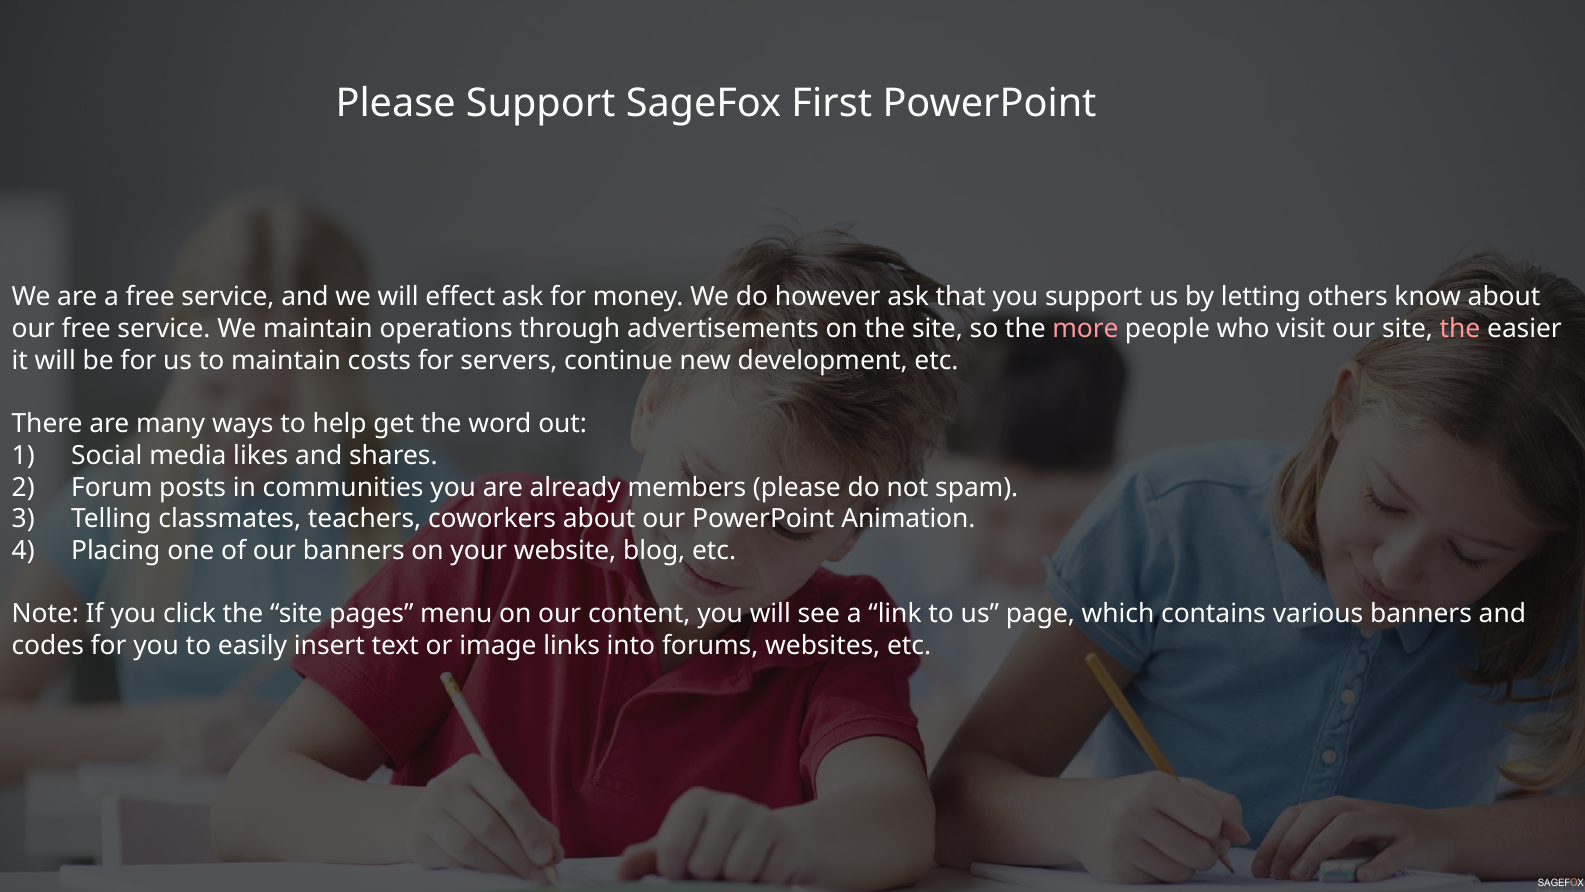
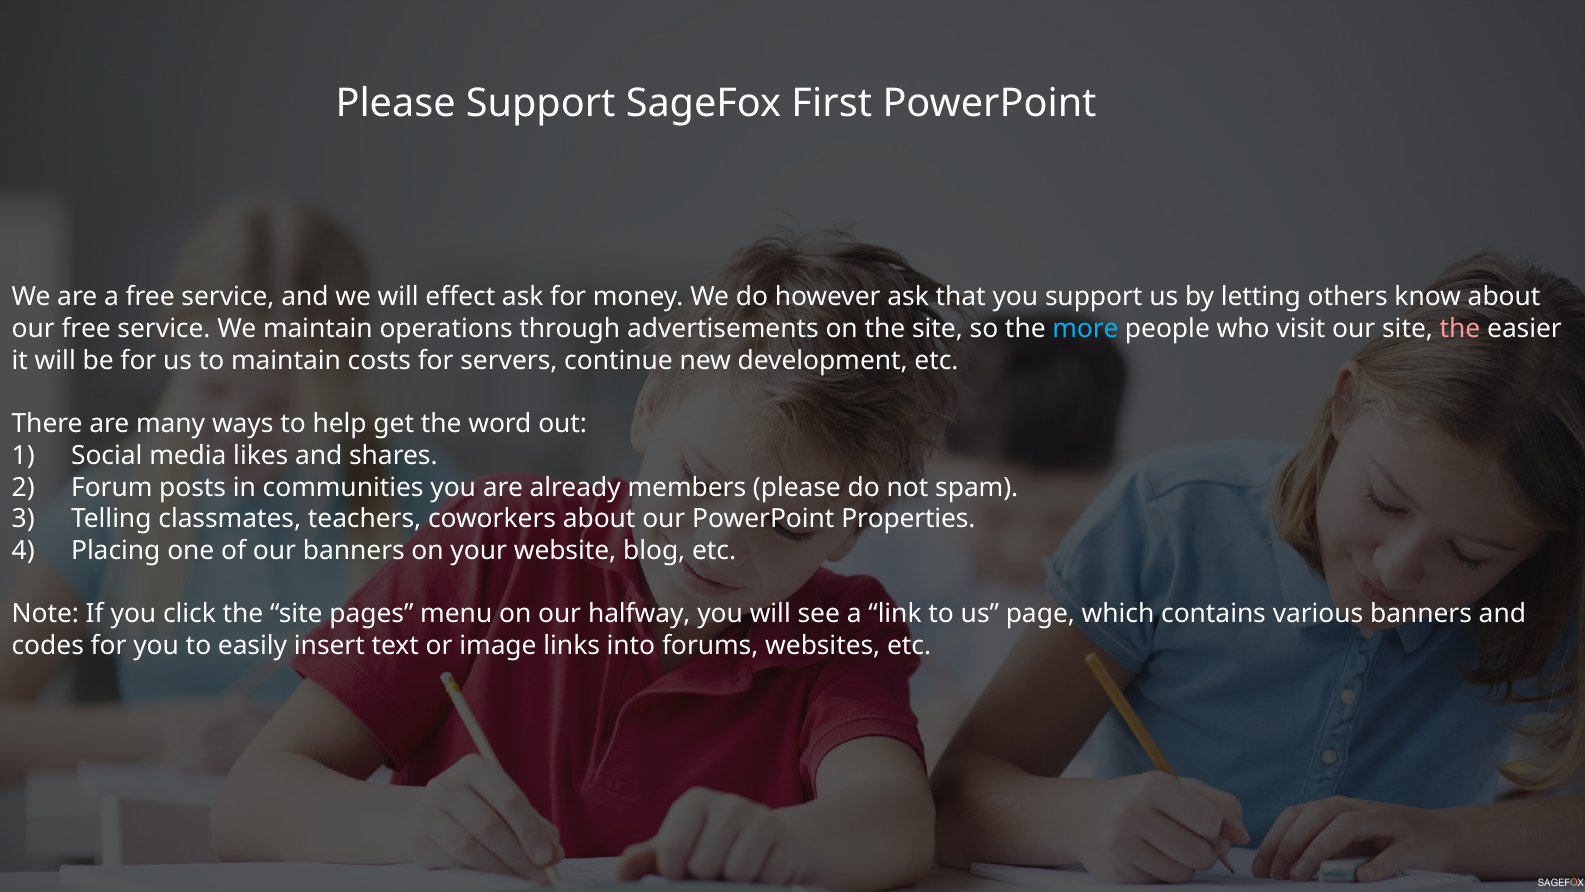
more colour: pink -> light blue (1085, 329)
Animation: Animation -> Properties (908, 519)
content: content -> halfway (639, 614)
